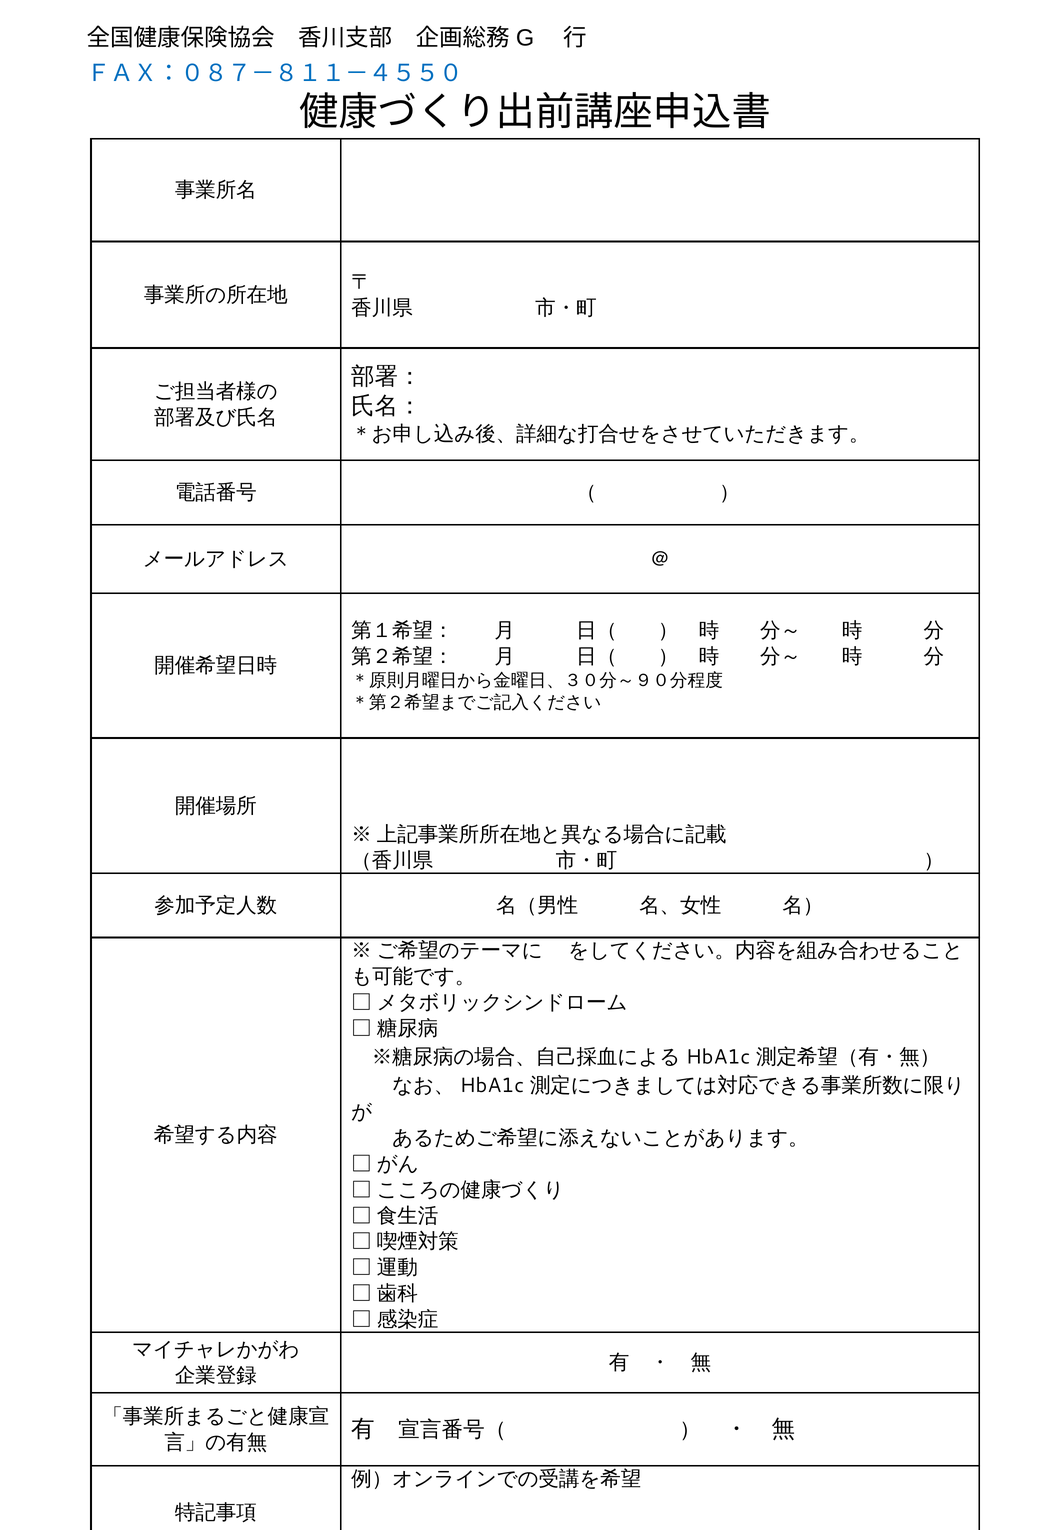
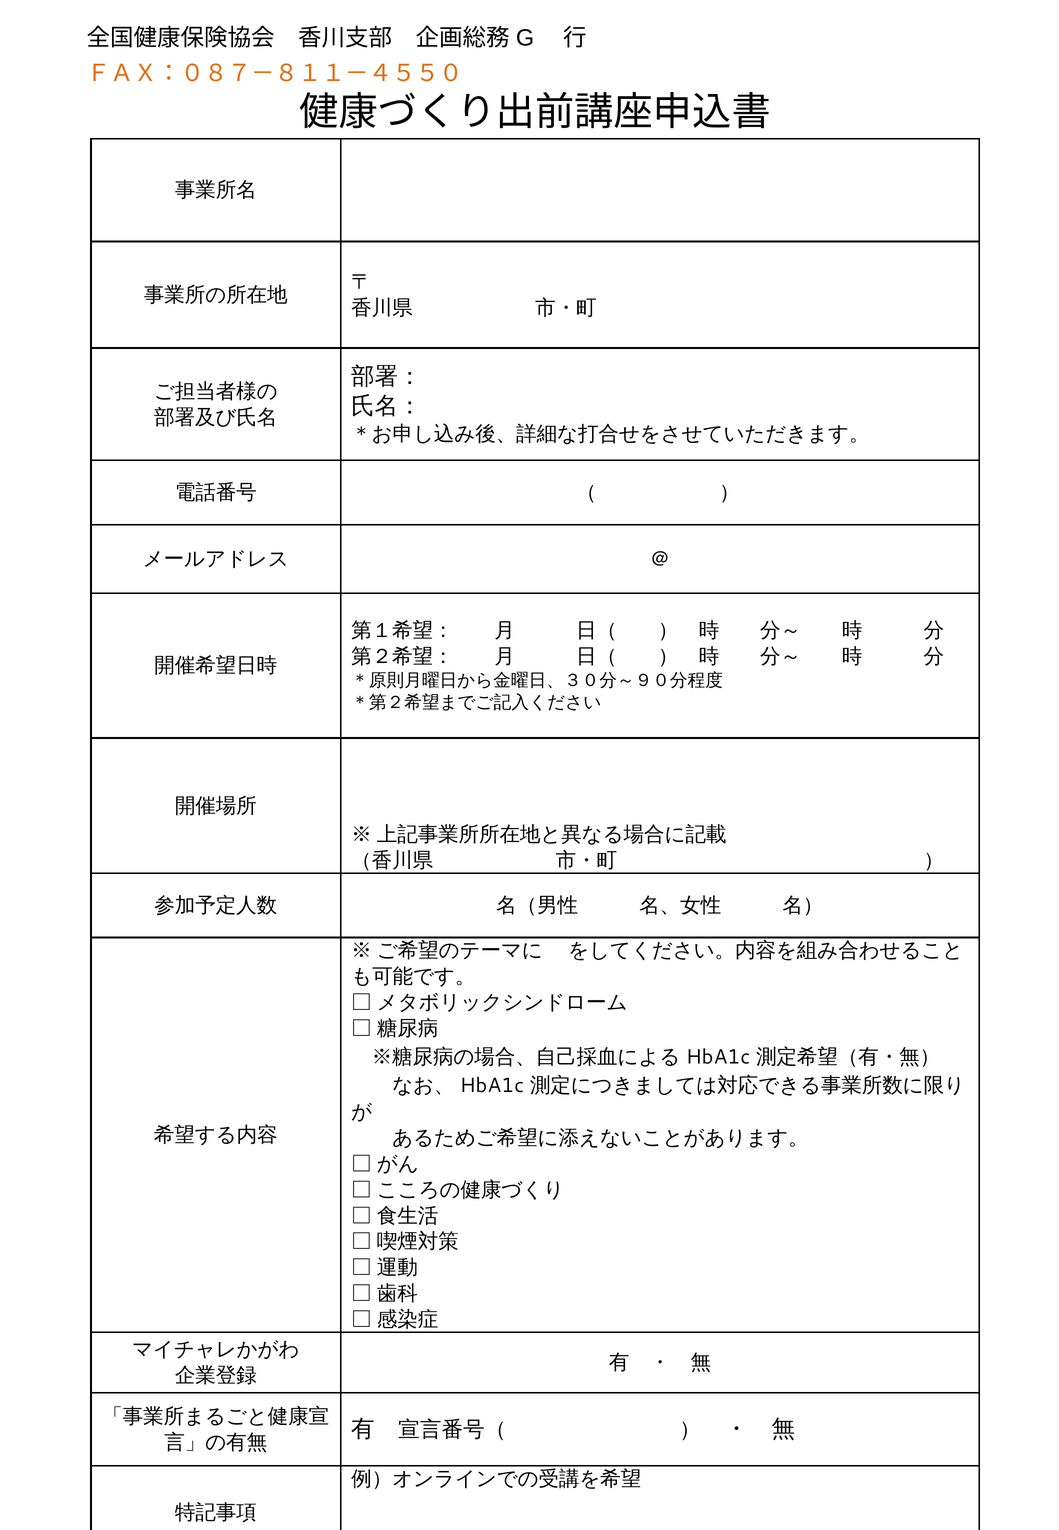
ＦＡＸ：０８７－８１１－４５５０ colour: blue -> orange (275, 73)
